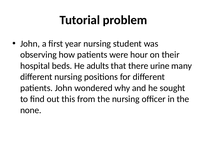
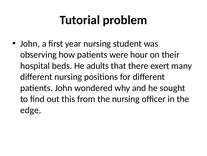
urine: urine -> exert (160, 66)
none: none -> edge (31, 110)
